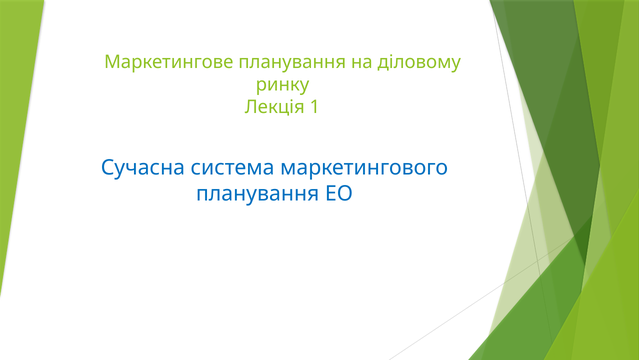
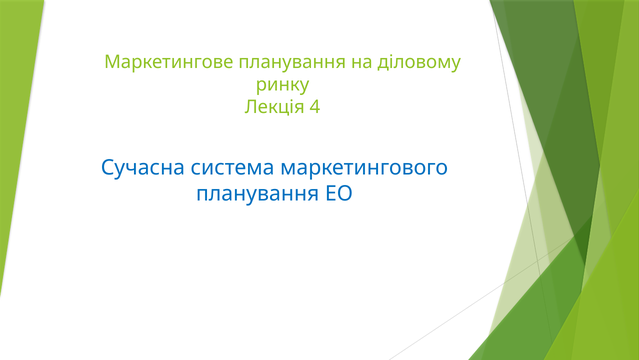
1: 1 -> 4 (315, 107)
